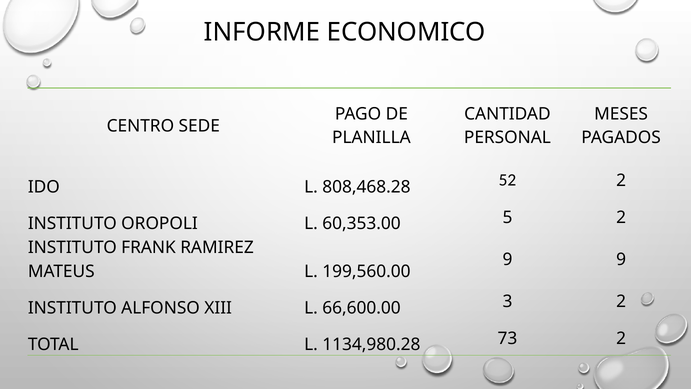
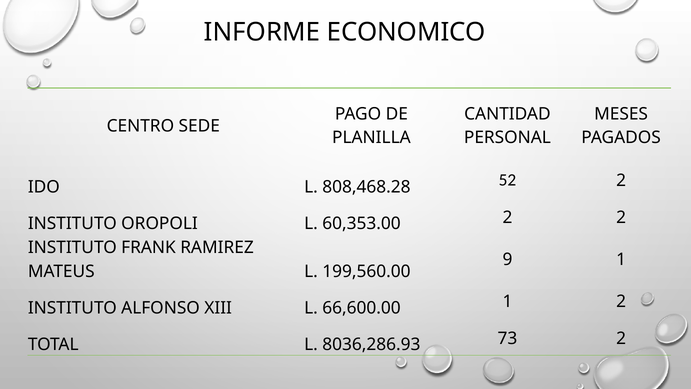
60,353.00 5: 5 -> 2 (507, 217)
9 9: 9 -> 1 (621, 259)
66,600.00 3: 3 -> 1 (507, 301)
1134,980.28: 1134,980.28 -> 8036,286.93 (371, 344)
